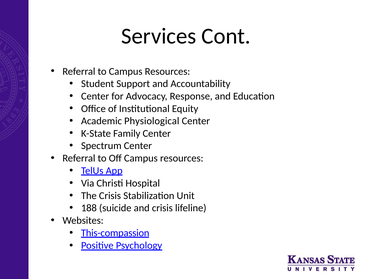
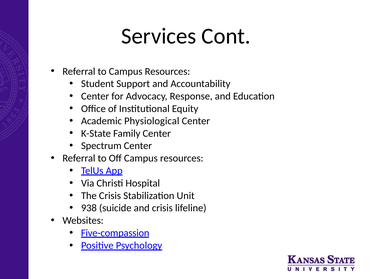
188: 188 -> 938 (89, 208)
This-compassion: This-compassion -> Five-compassion (115, 233)
